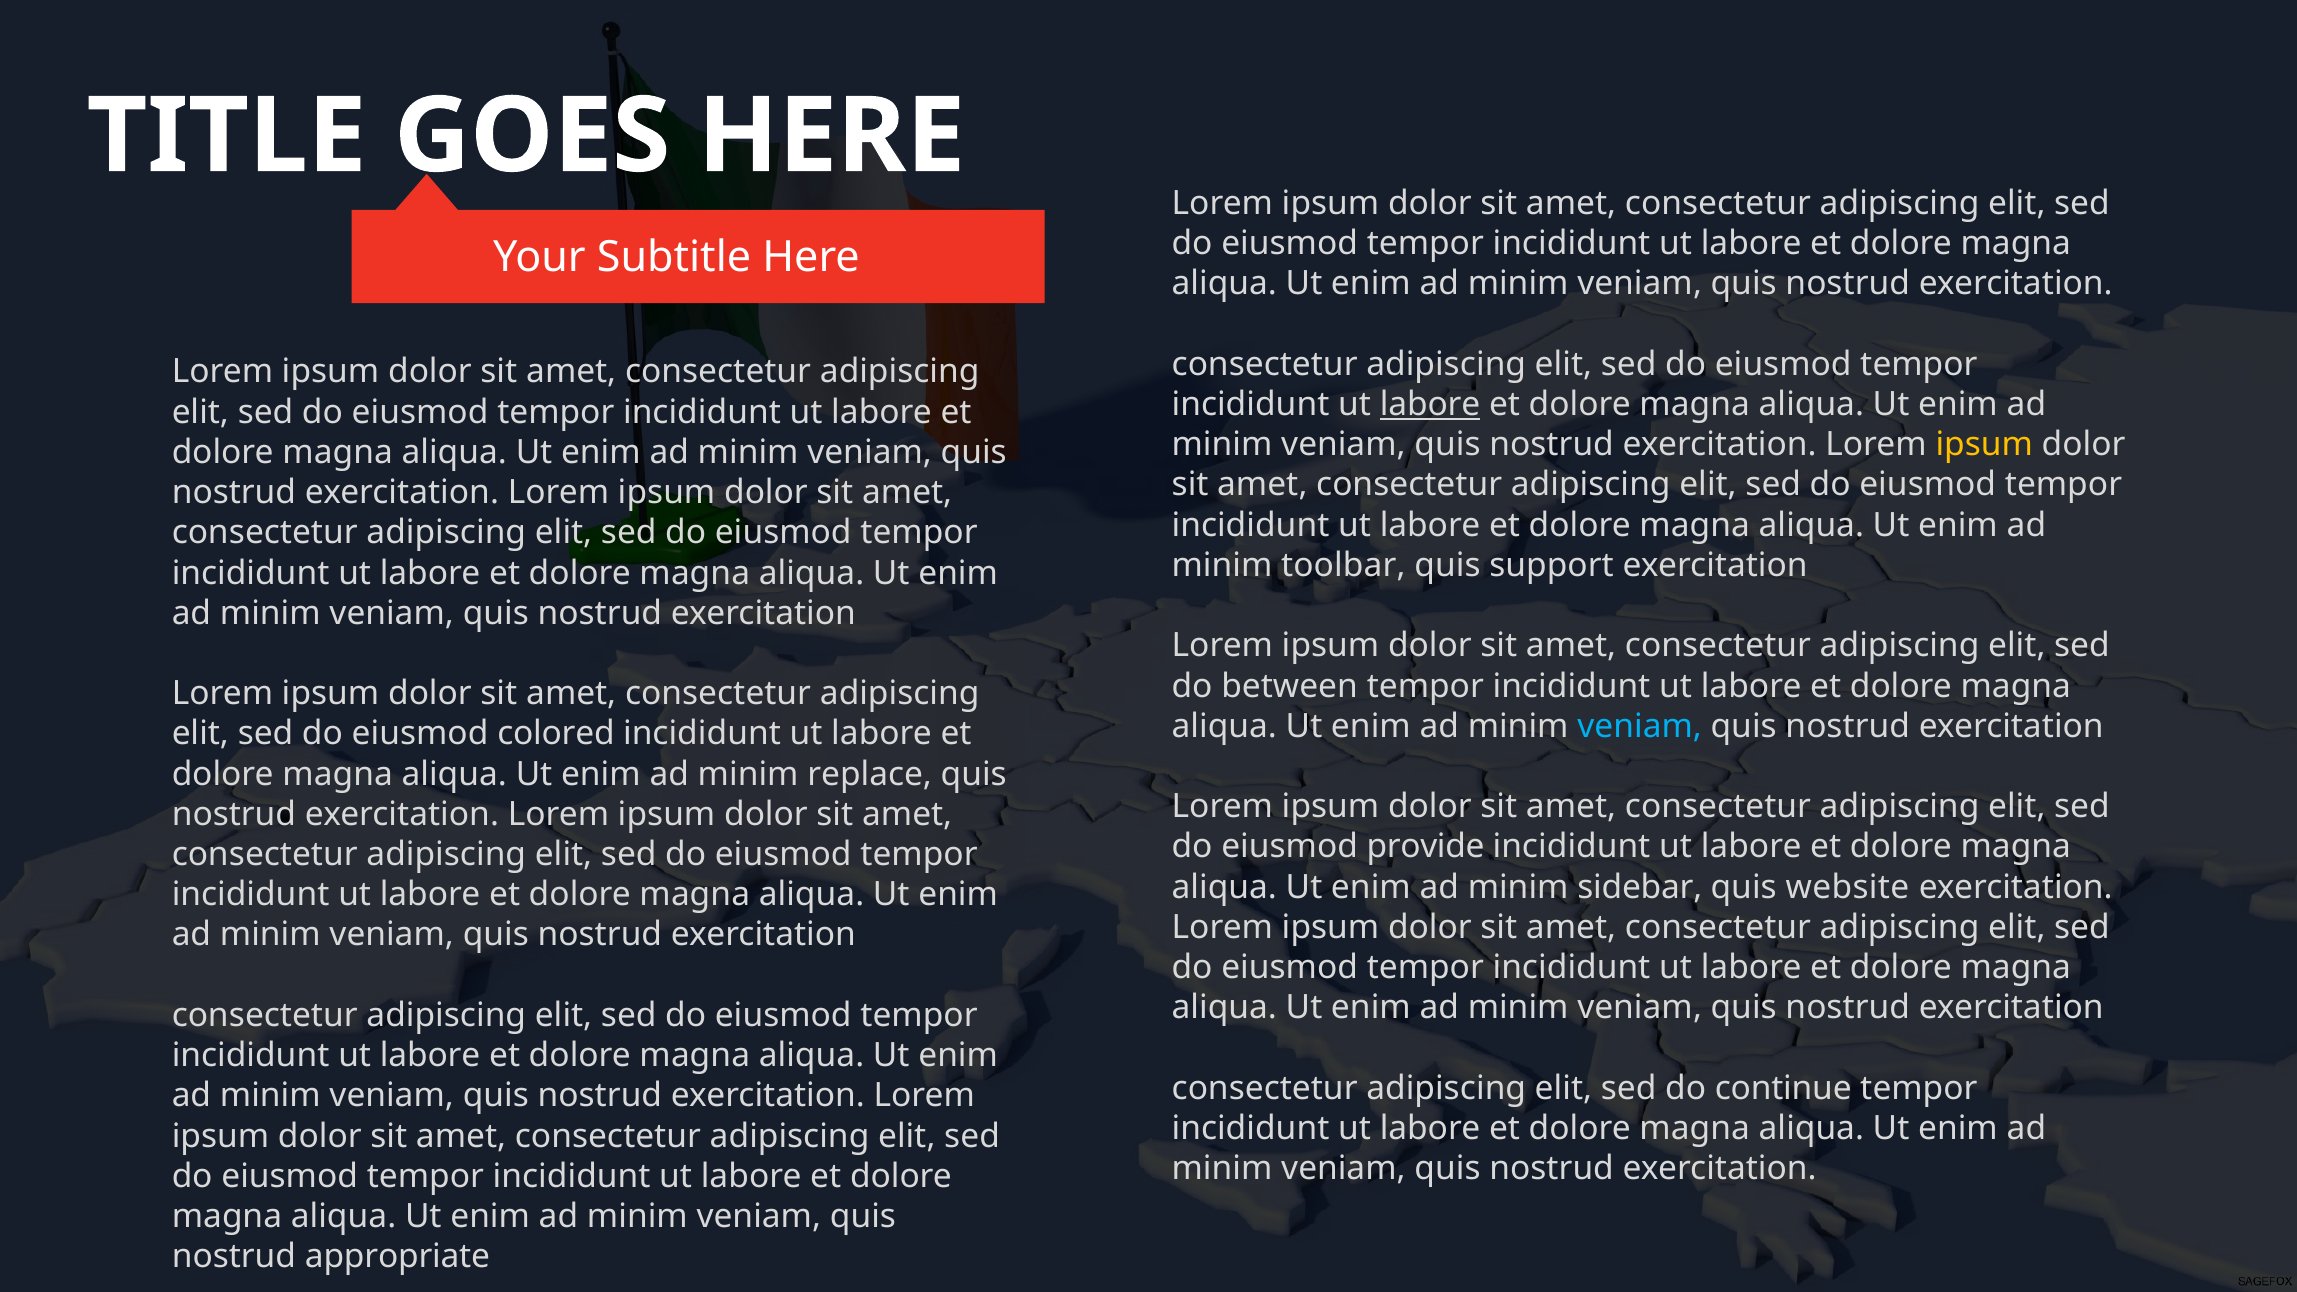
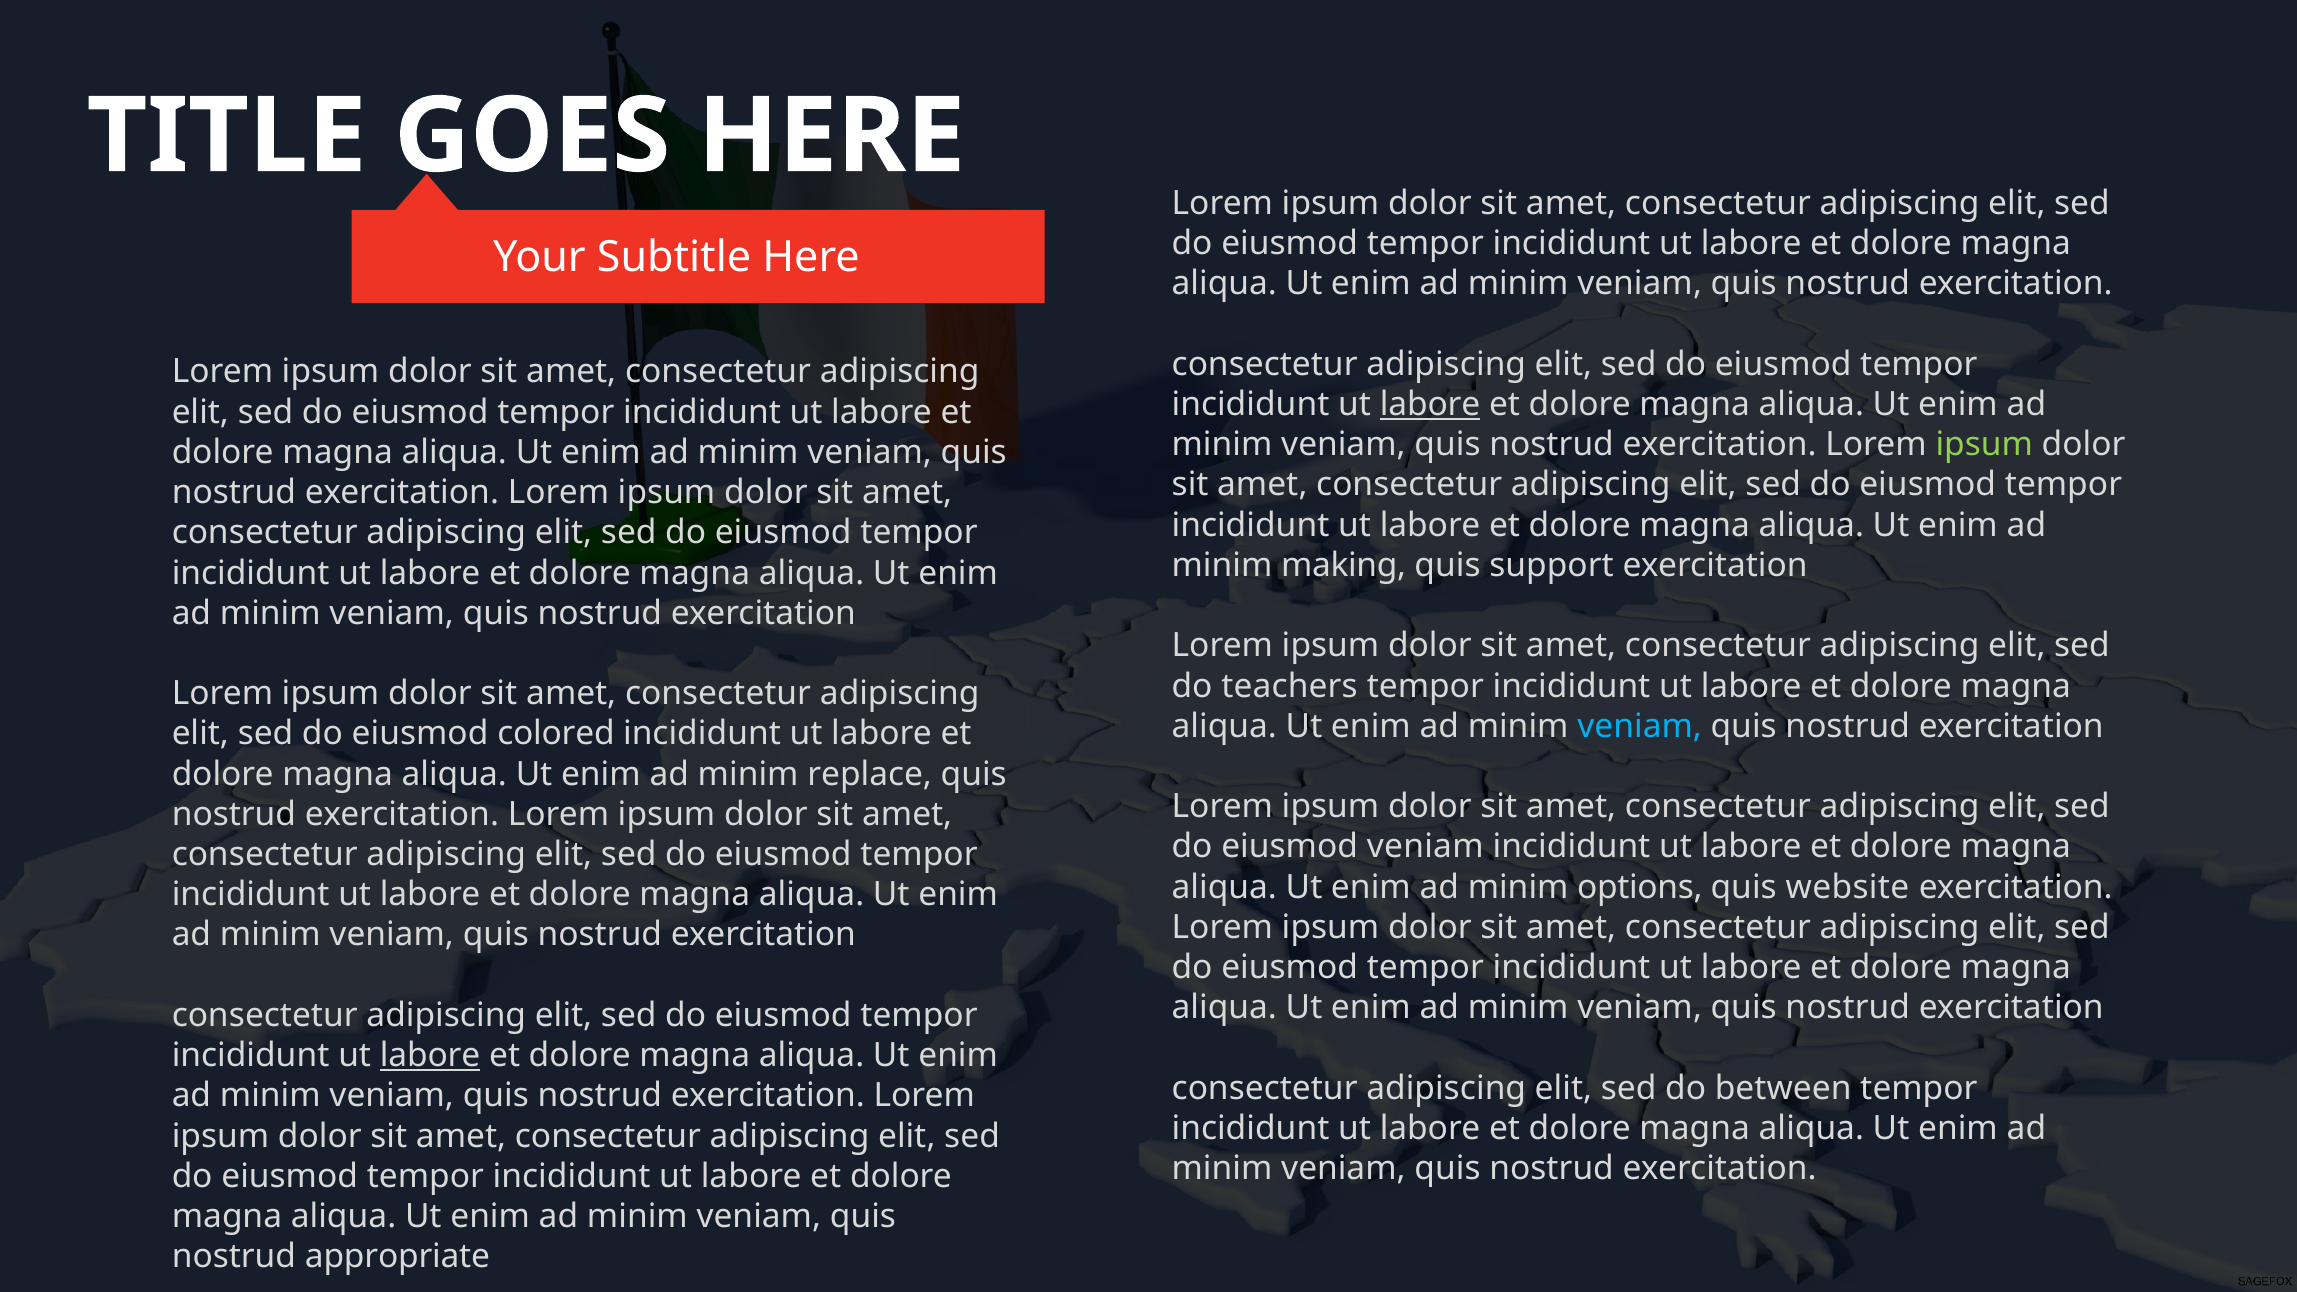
ipsum colour: yellow -> light green (1984, 445)
toolbar: toolbar -> making (1344, 565)
between: between -> teachers (1290, 686)
eiusmod provide: provide -> veniam (1425, 847)
sidebar: sidebar -> options (1640, 887)
labore underline: none -> present (430, 1056)
continue: continue -> between (1783, 1088)
